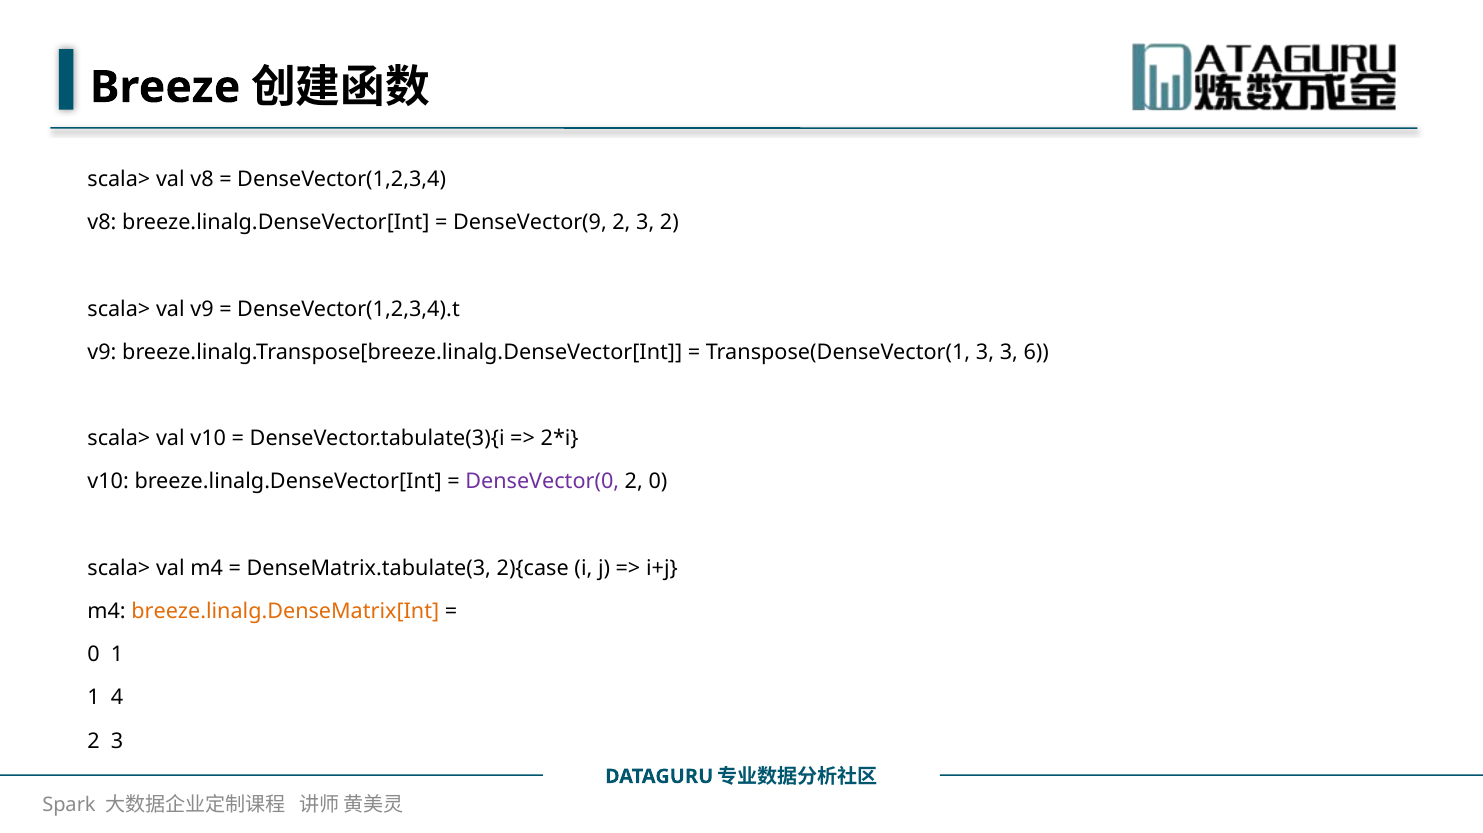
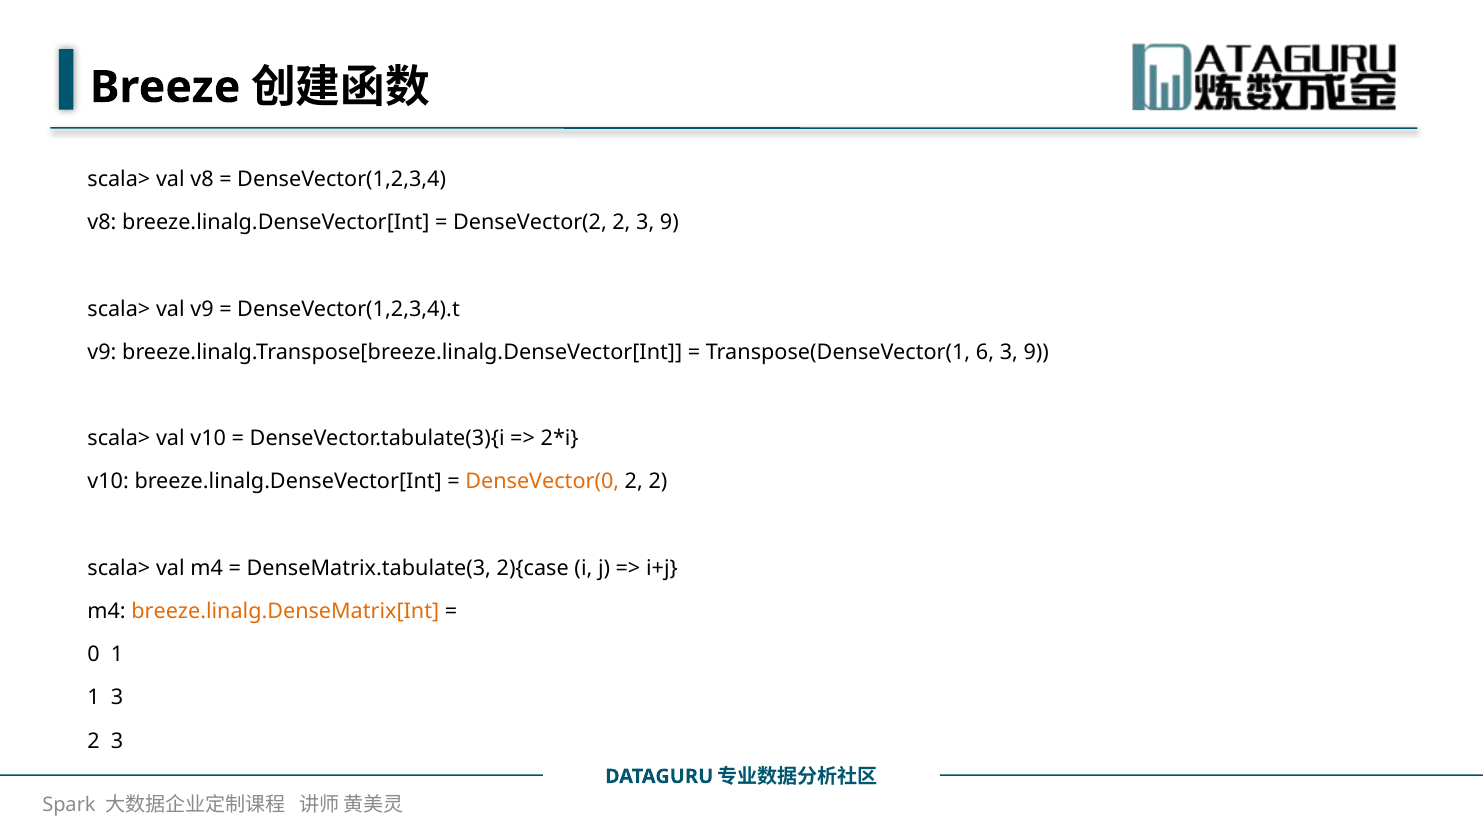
DenseVector(9: DenseVector(9 -> DenseVector(2 (530, 223)
2 3 2: 2 -> 9 (669, 223)
Transpose(DenseVector(1 3: 3 -> 6 (985, 352)
6: 6 -> 9 (1036, 352)
DenseVector(0 colour: purple -> orange (542, 482)
2 0: 0 -> 2 (658, 482)
1 4: 4 -> 3 (117, 698)
